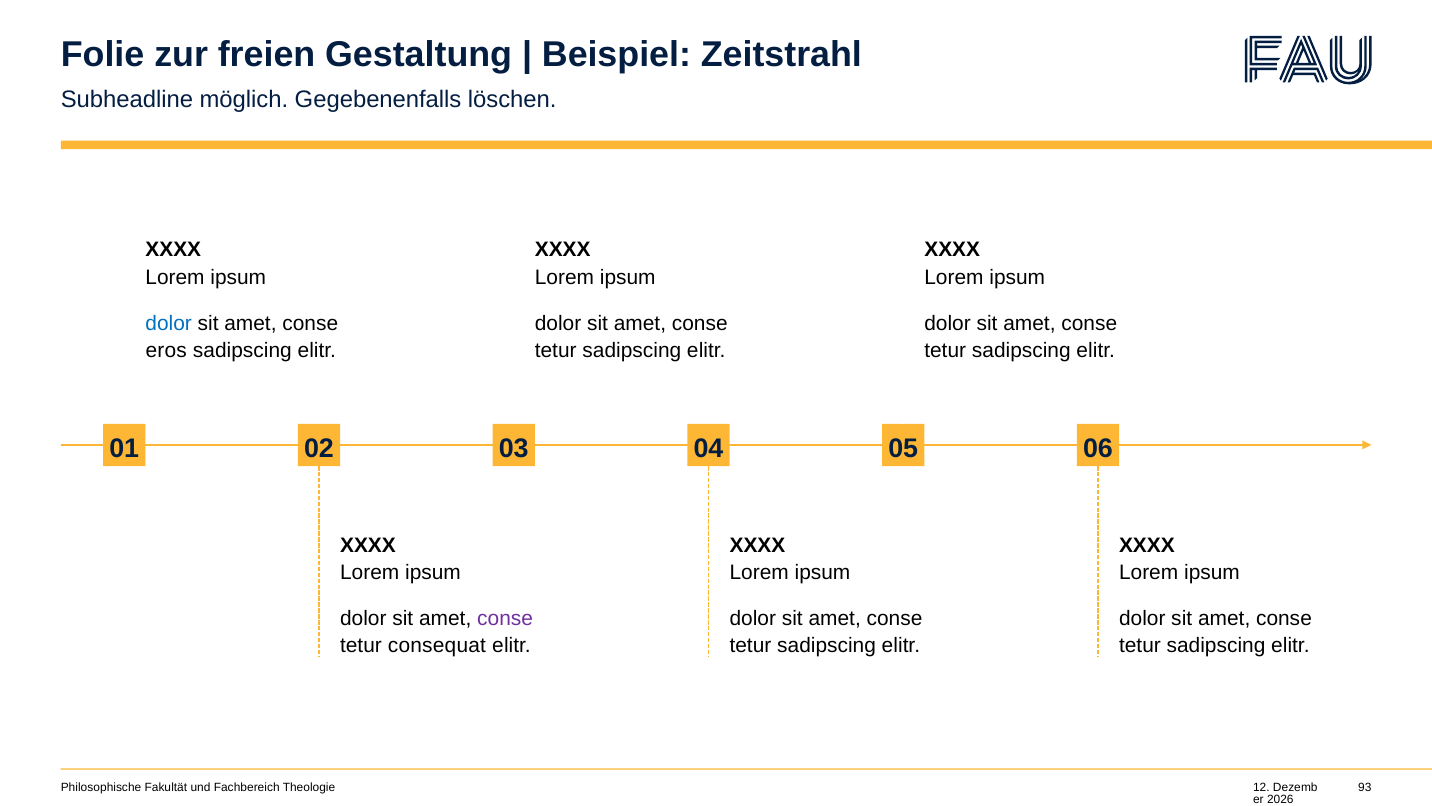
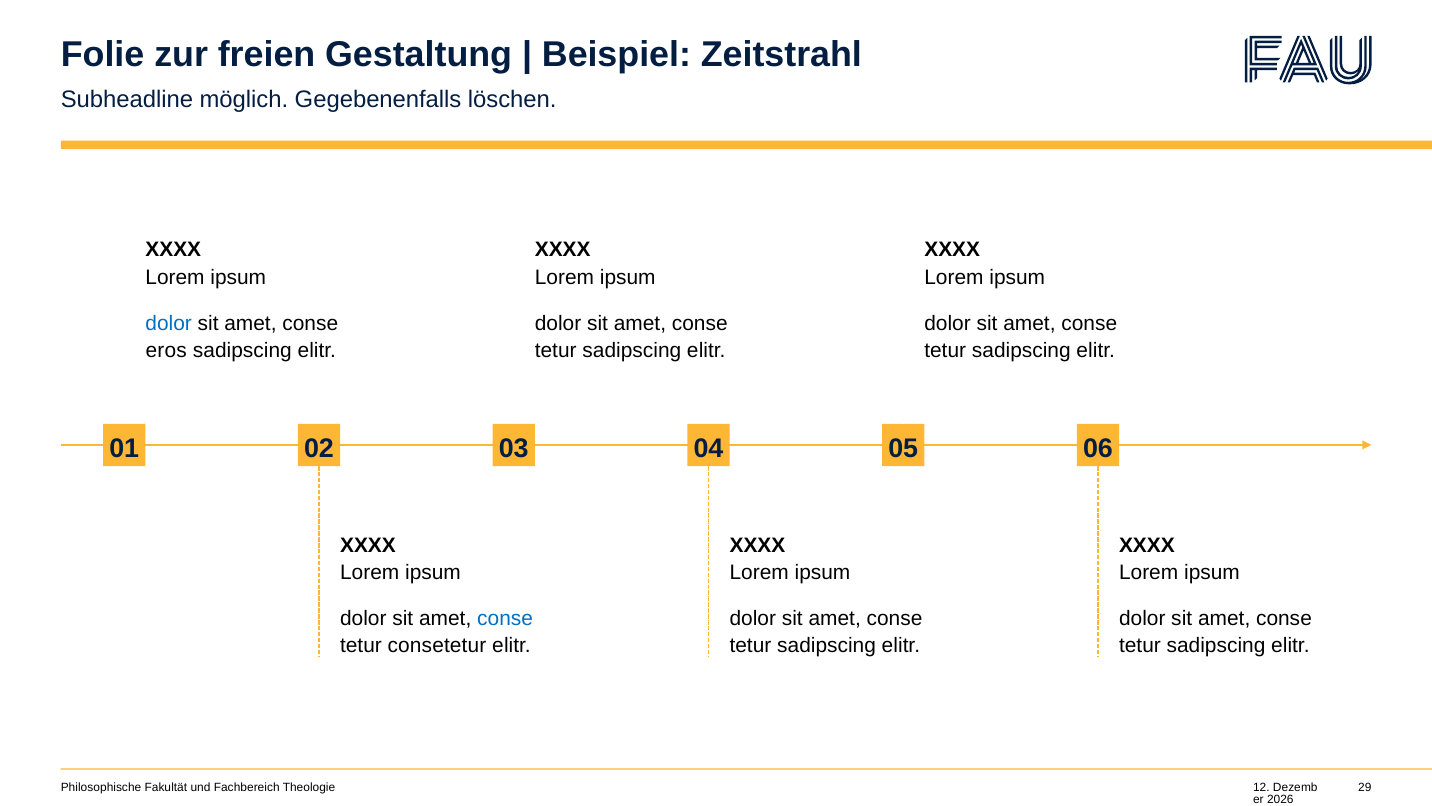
conse colour: purple -> blue (505, 618)
consequat: consequat -> consetetur (437, 646)
93: 93 -> 29 (1365, 787)
